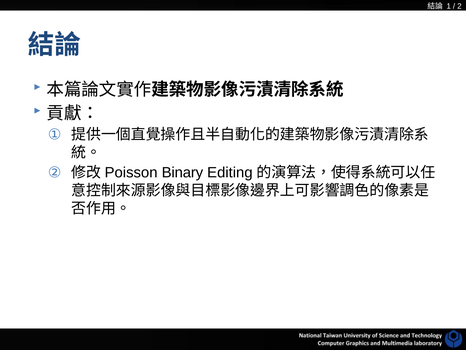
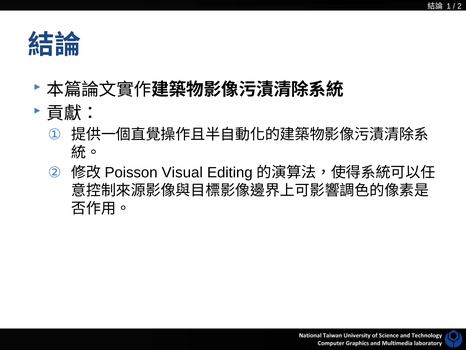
Binary: Binary -> Visual (182, 172)
